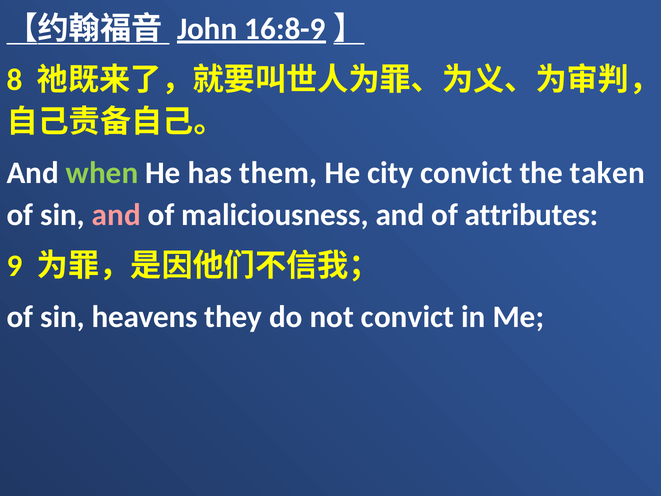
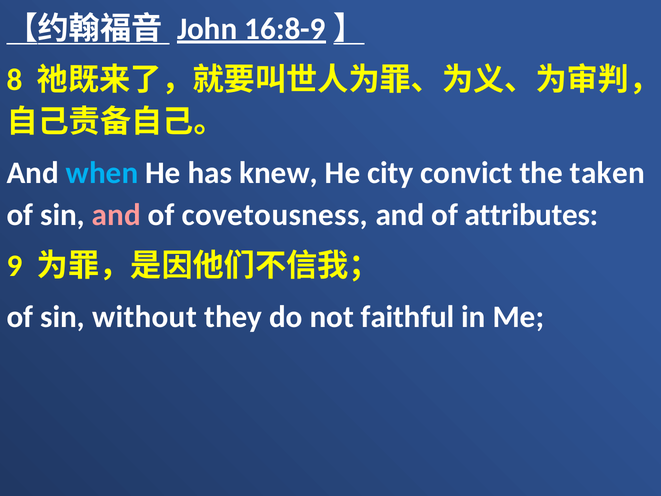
when colour: light green -> light blue (102, 173)
them: them -> knew (279, 173)
maliciousness: maliciousness -> covetousness (275, 215)
heavens: heavens -> without (145, 317)
not convict: convict -> faithful (408, 317)
